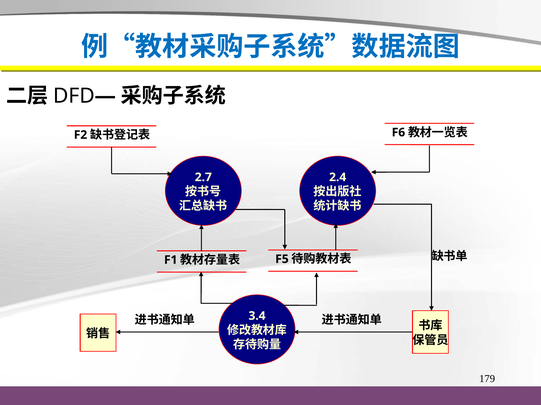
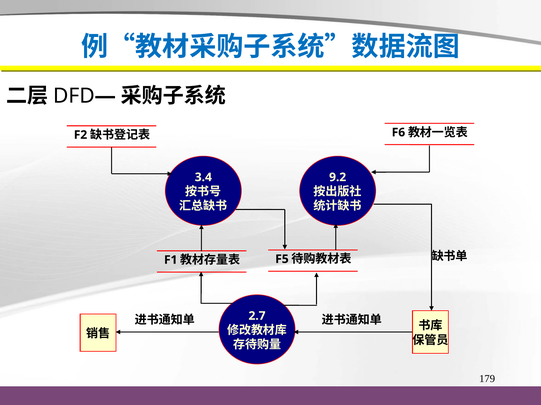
2.7: 2.7 -> 3.4 (203, 178)
2.4: 2.4 -> 9.2 (338, 178)
3.4: 3.4 -> 2.7 (257, 316)
